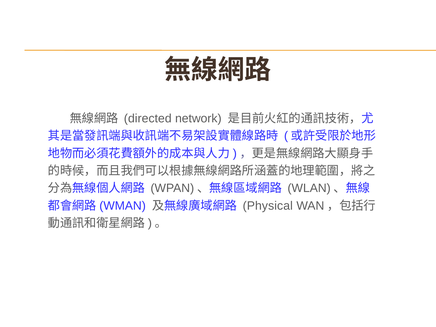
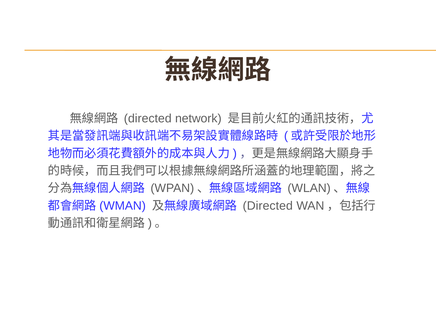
Physical: Physical -> Directed (268, 206)
